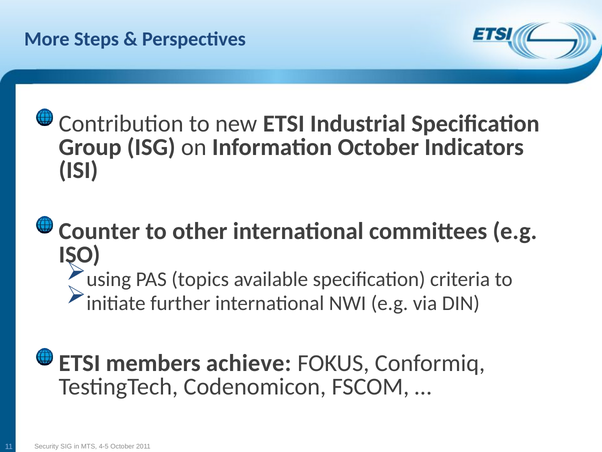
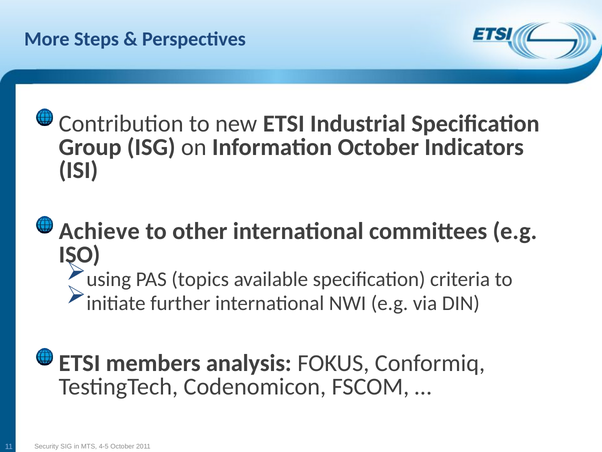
Counter: Counter -> Achieve (99, 231)
achieve: achieve -> analysis (249, 363)
